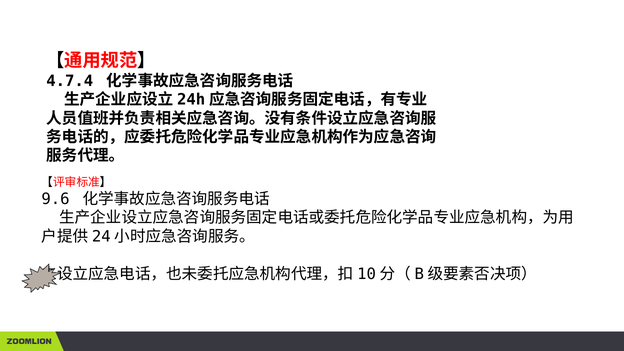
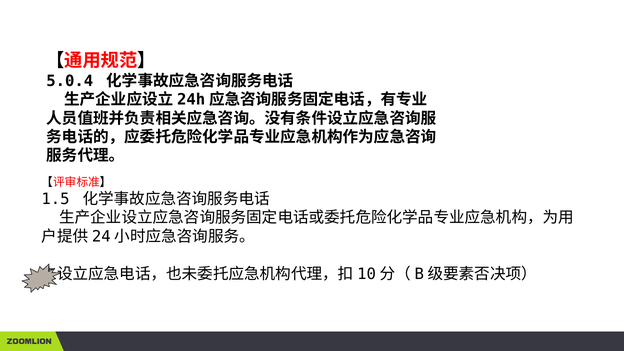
4.7.4: 4.7.4 -> 5.0.4 (70, 81)
9.6: 9.6 -> 1.5 (56, 199)
